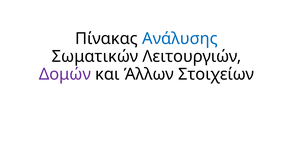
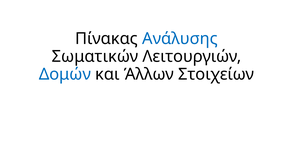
Δομών colour: purple -> blue (65, 74)
